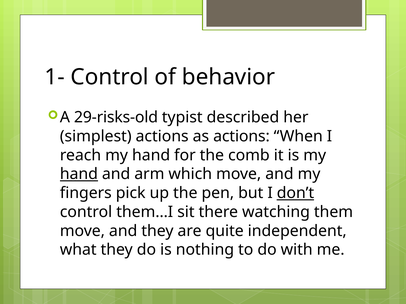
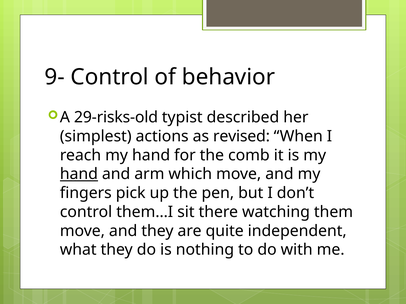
1-: 1- -> 9- (55, 77)
as actions: actions -> revised (241, 136)
don’t underline: present -> none (295, 193)
